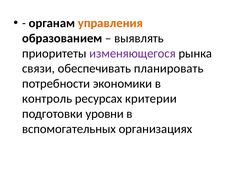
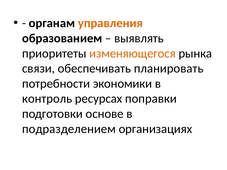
изменяющегося colour: purple -> orange (132, 53)
критерии: критерии -> поправки (151, 99)
уровни: уровни -> основе (105, 114)
вспомогательных: вспомогательных -> подразделением (69, 129)
